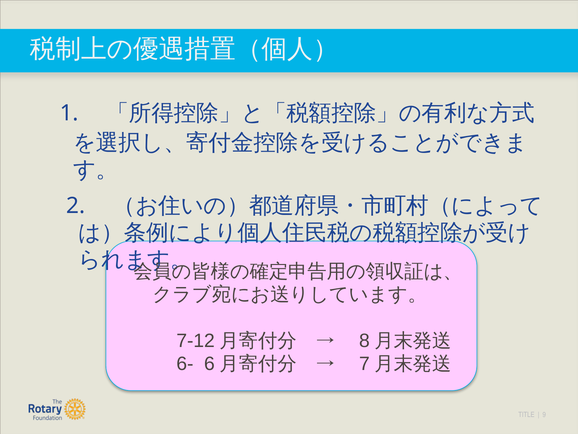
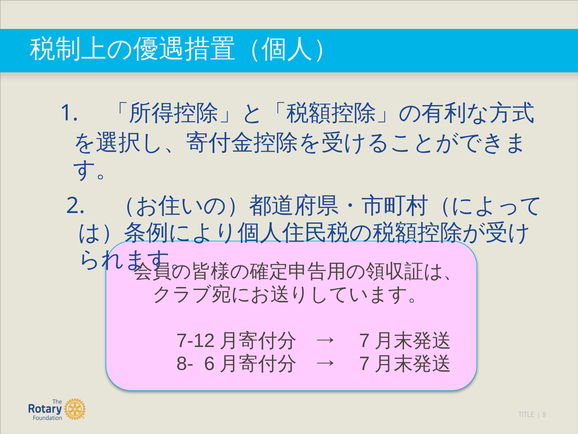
8: 8 -> 7 (364, 340)
6-: 6- -> 8- (185, 363)
